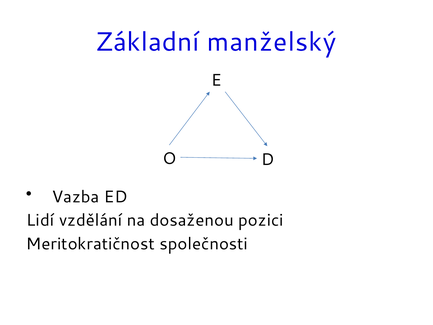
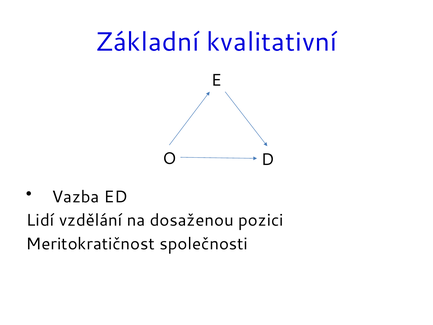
manželský: manželský -> kvalitativní (272, 42)
